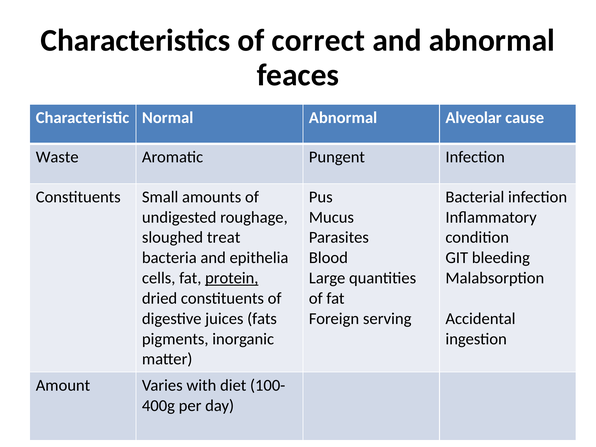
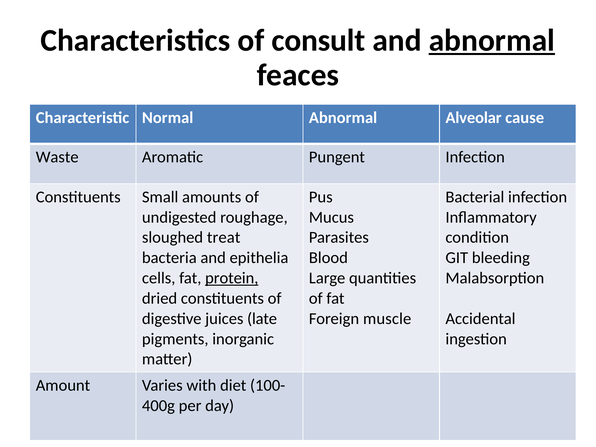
correct: correct -> consult (318, 40)
abnormal underline: none -> present (492, 40)
fats: fats -> late (262, 319)
serving: serving -> muscle (387, 319)
